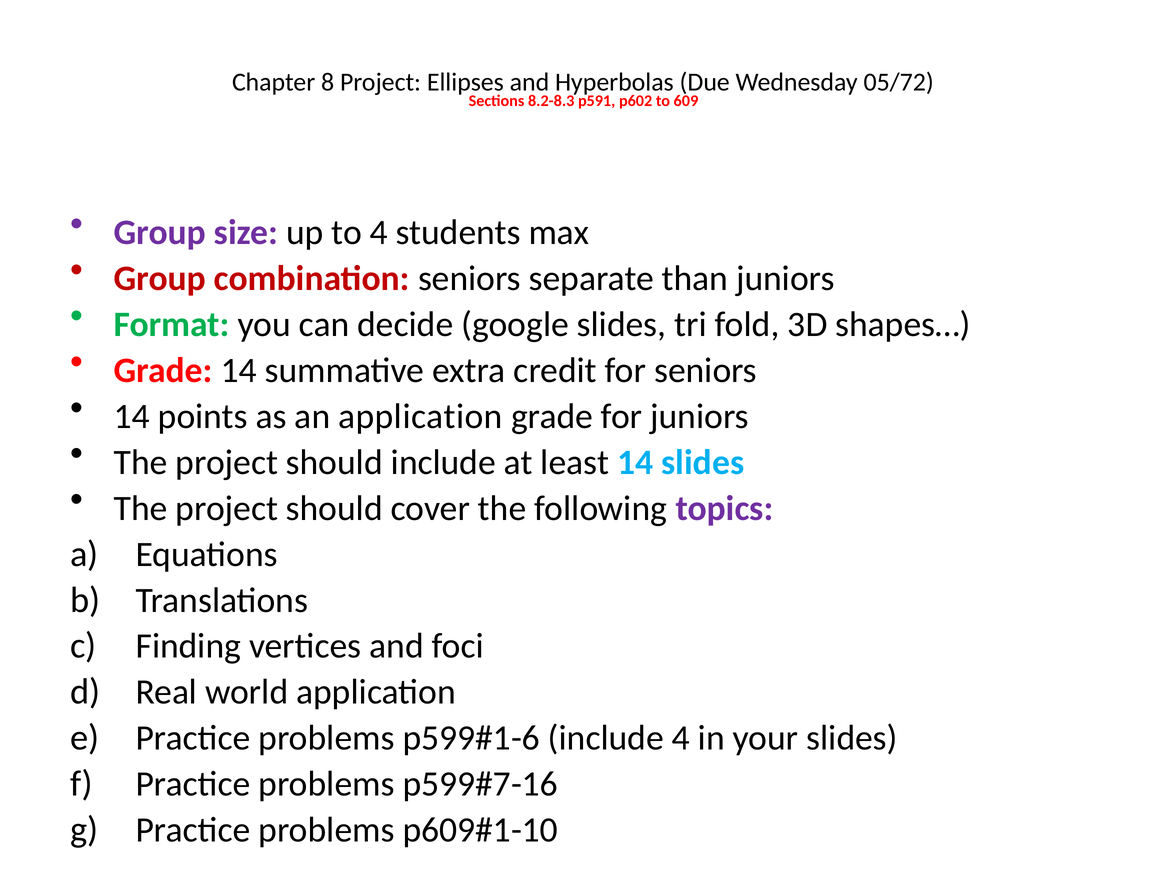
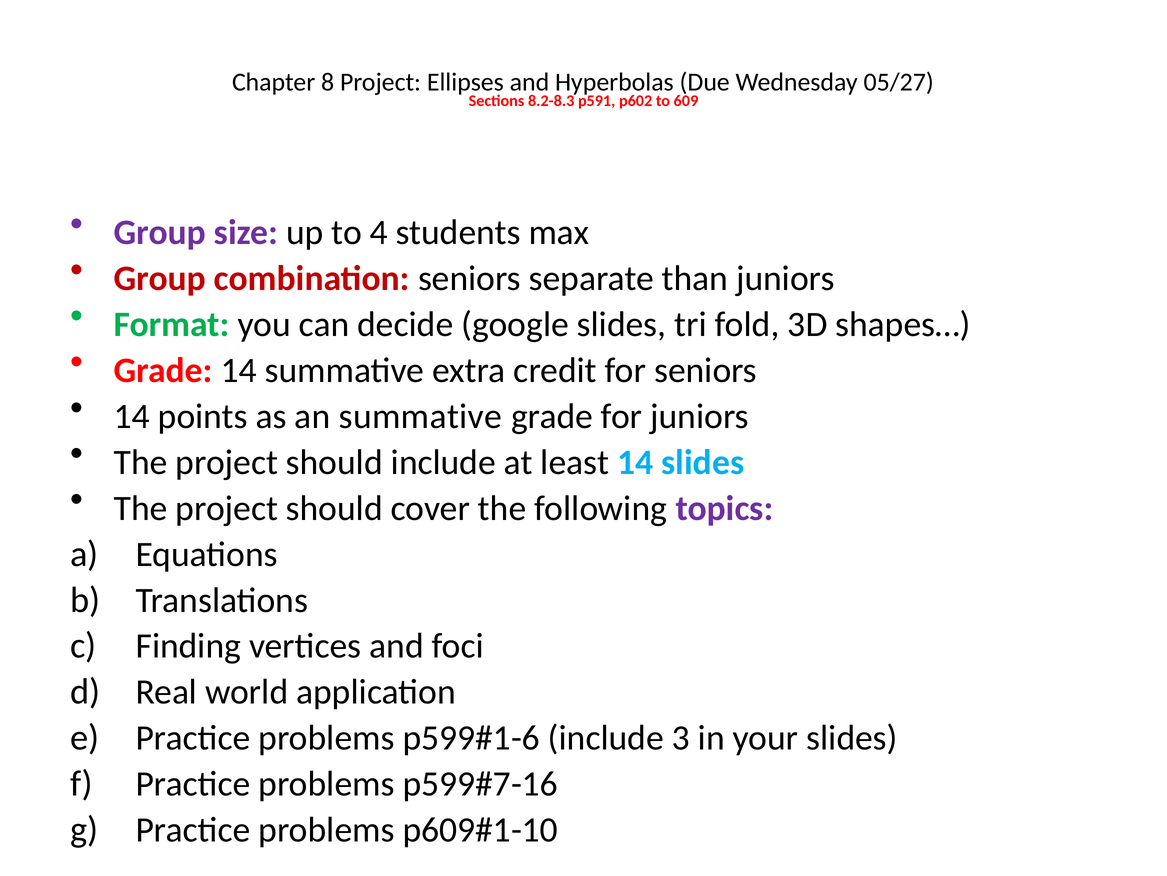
05/72: 05/72 -> 05/27 (899, 82)
an application: application -> summative (420, 416)
include 4: 4 -> 3 (681, 737)
